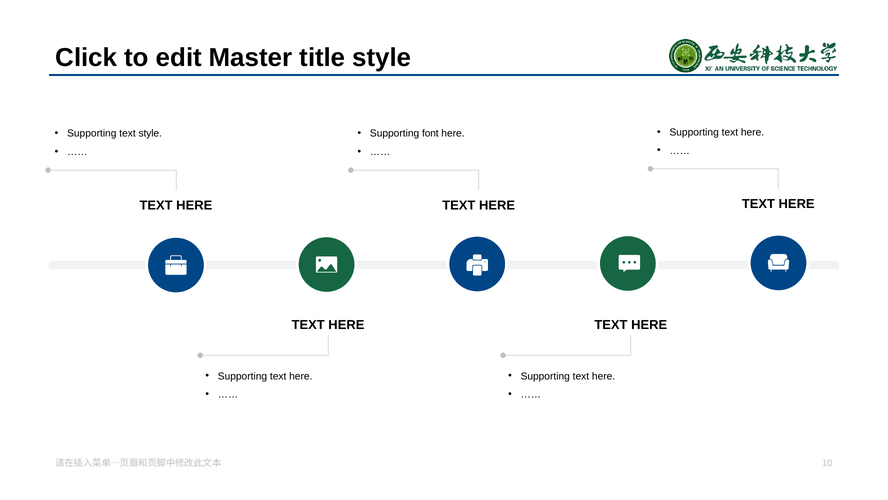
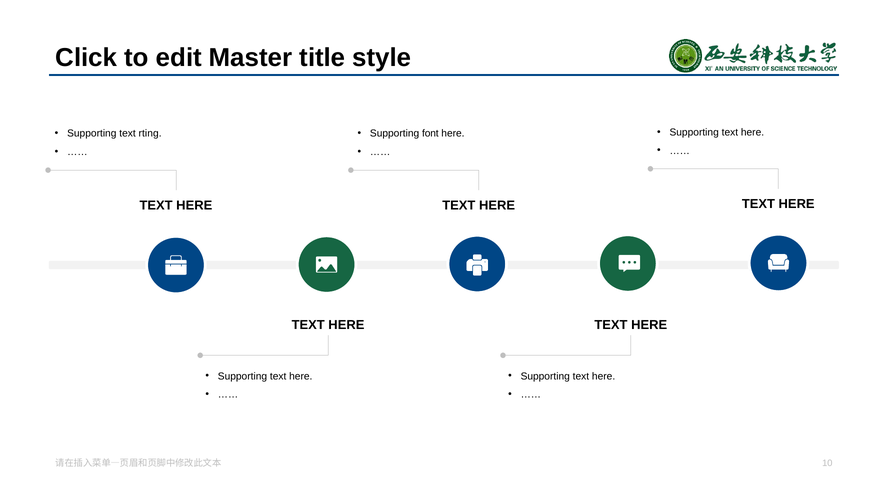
text style: style -> rting (150, 133)
